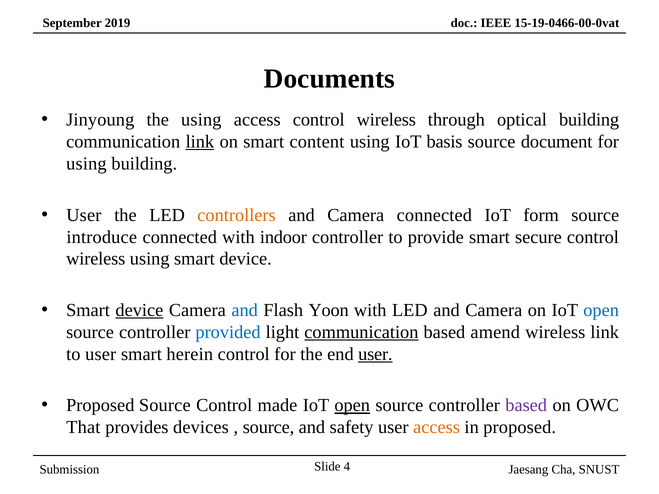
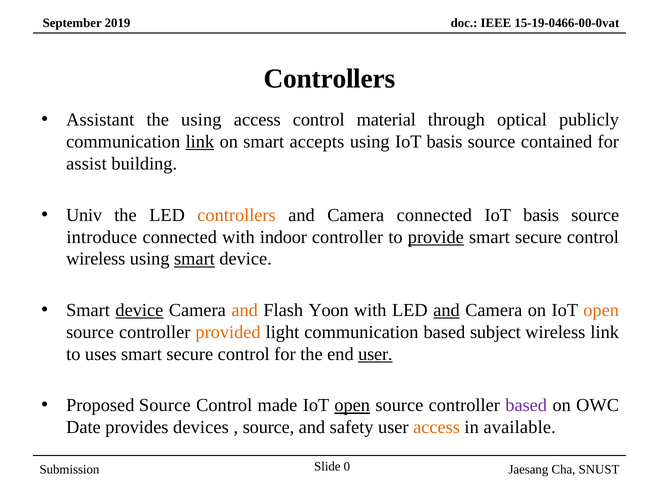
Documents: Documents -> Controllers (330, 79)
Jinyoung: Jinyoung -> Assistant (100, 120)
access control wireless: wireless -> material (386, 120)
optical building: building -> publicly (589, 120)
content: content -> accepts (317, 142)
document: document -> contained (557, 142)
using: using -> assist (86, 164)
User: User -> Univ (84, 215)
form: form -> basis (541, 215)
provide underline: none -> present (436, 237)
smart underline: none -> present (194, 259)
and colour: blue -> orange (245, 310)
and underline: none -> present (446, 310)
open colour: blue -> orange (601, 310)
provided colour: blue -> orange (228, 332)
communication underline: present -> none (361, 332)
amend: amend -> subject (495, 332)
to user: user -> uses (101, 354)
herein: herein -> secure (190, 354)
That: That -> Date (83, 428)
in proposed: proposed -> available (520, 428)
4: 4 -> 0 (347, 467)
